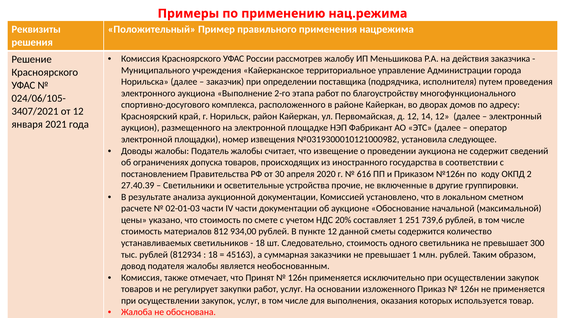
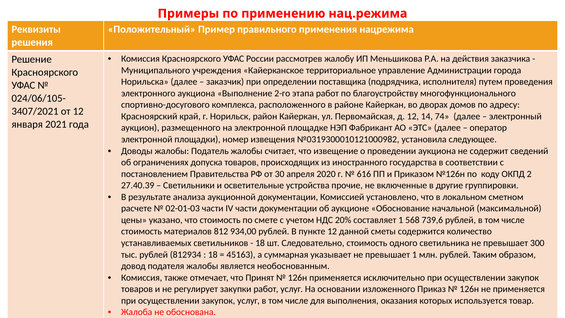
14 12: 12 -> 74 (442, 116)
251: 251 -> 568 (412, 220)
заказчики: заказчики -> указывает (331, 254)
